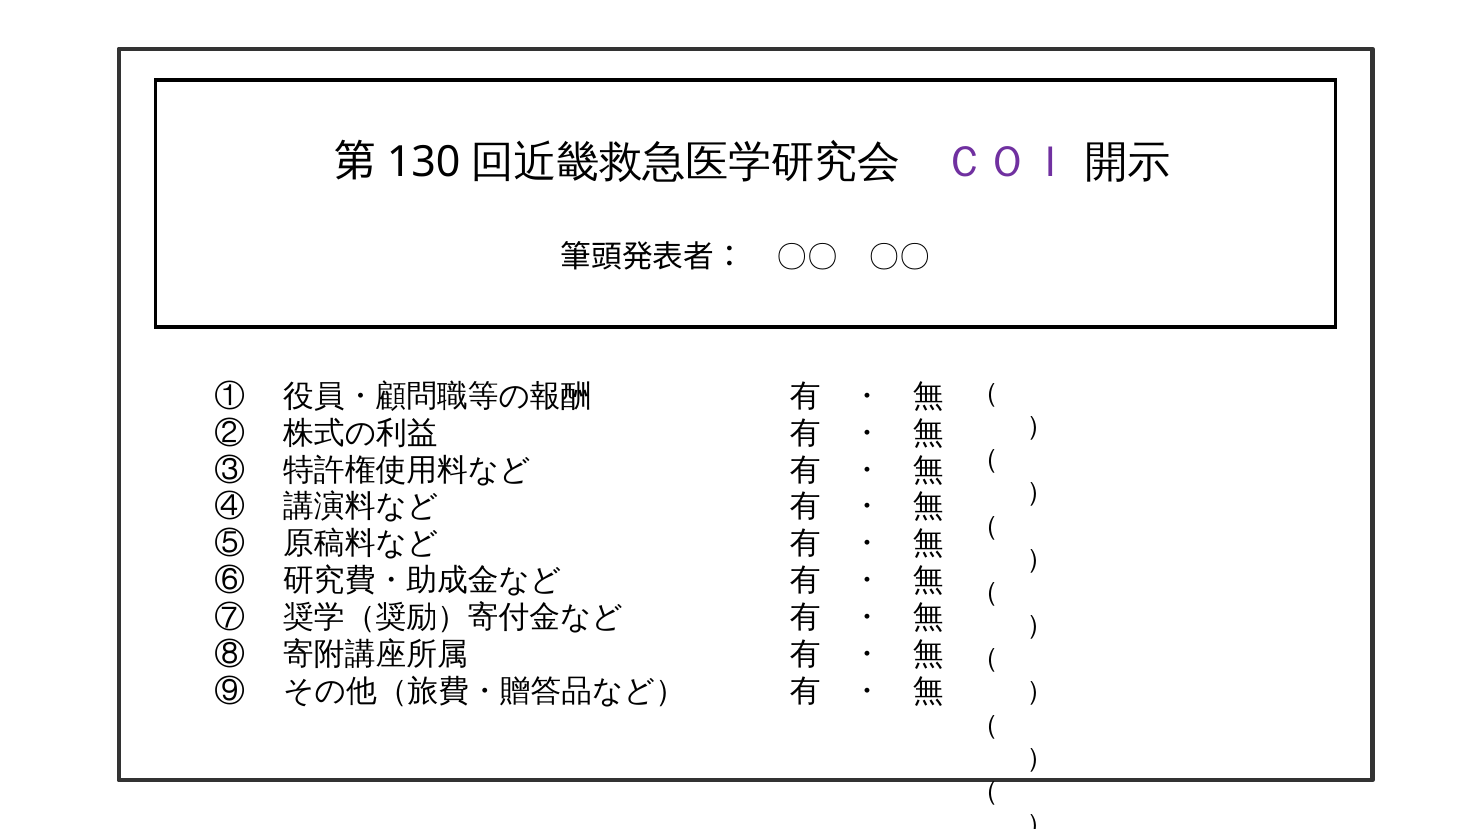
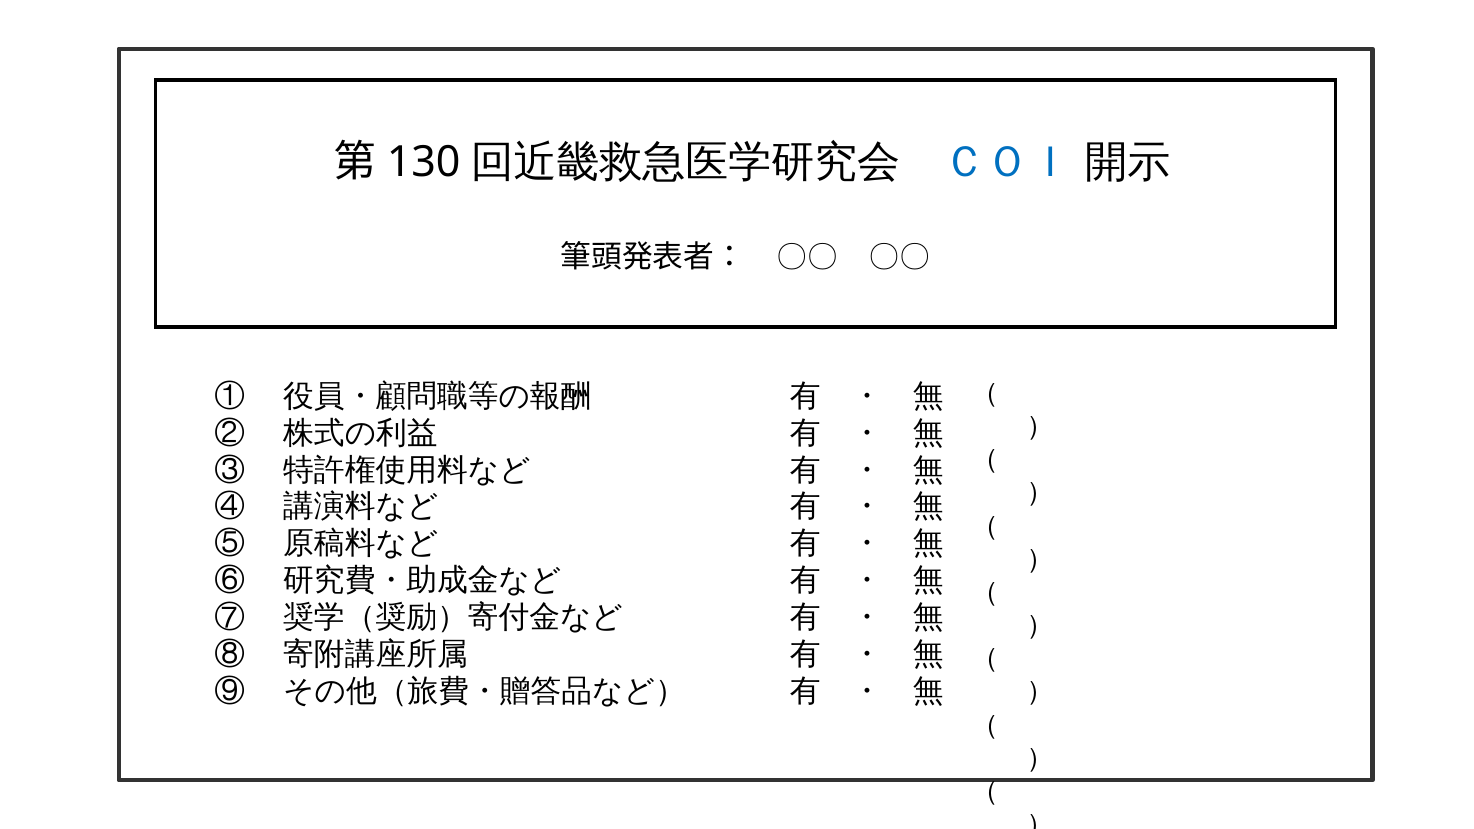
ＣＯＩ colour: purple -> blue (1007, 162)
